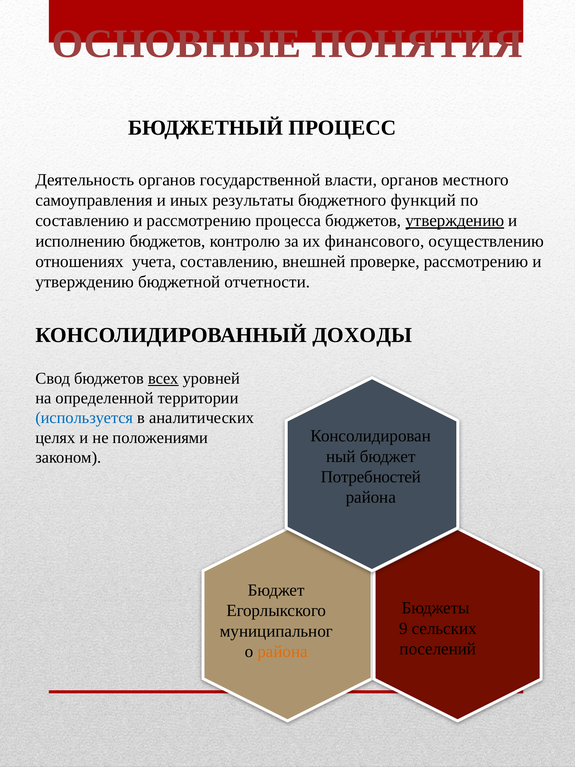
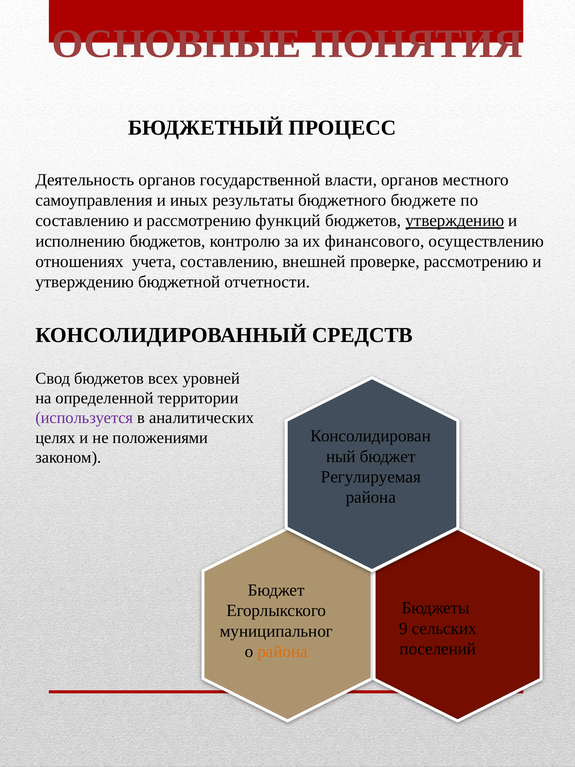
функций: функций -> бюджете (423, 200)
процесса: процесса -> функций (288, 221)
ДОХОДЫ: ДОХОДЫ -> СРЕДСТВ (362, 335)
всех underline: present -> none (163, 378)
используется colour: blue -> purple (84, 418)
Потребностей: Потребностей -> Регулируемая (371, 477)
